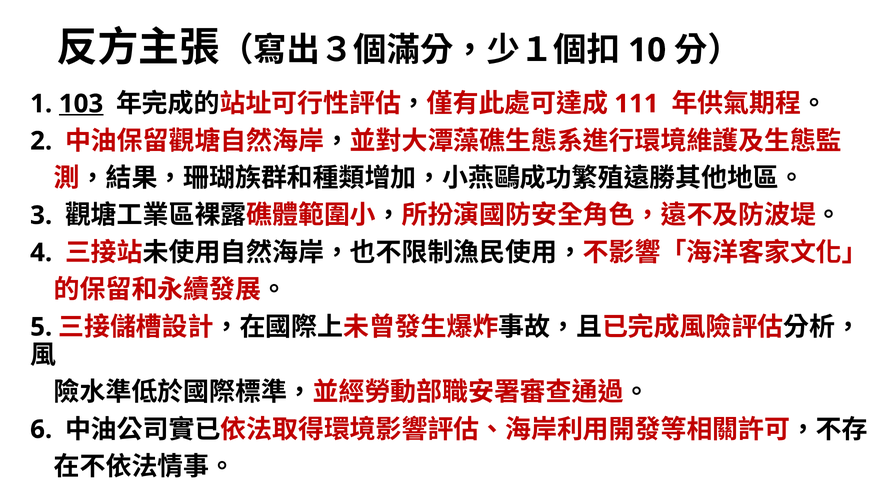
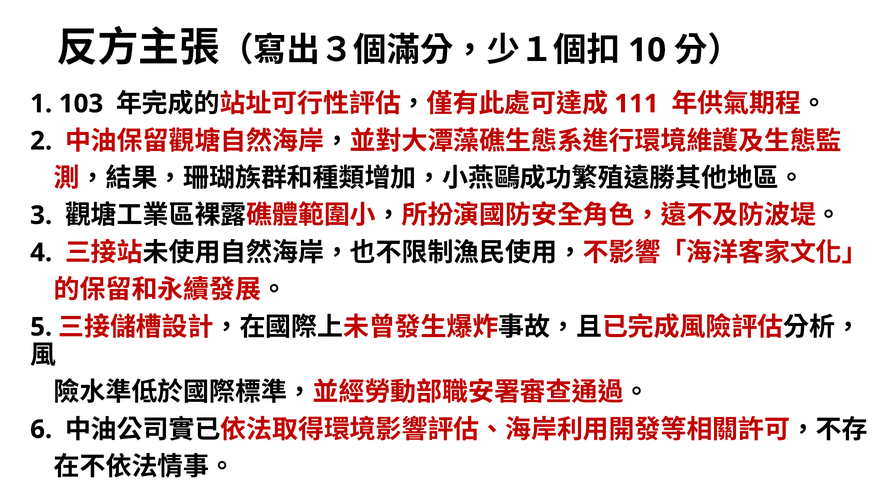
103 underline: present -> none (81, 104)
